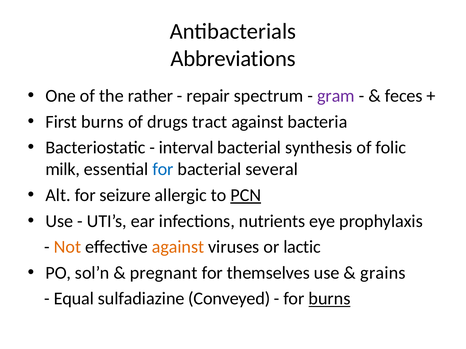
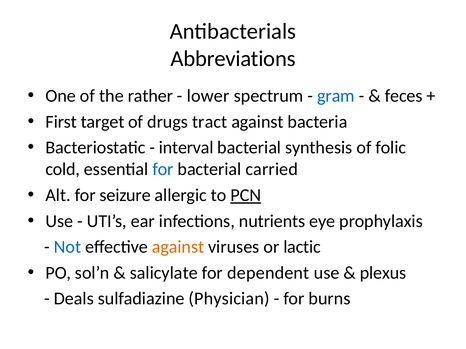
repair: repair -> lower (208, 96)
gram colour: purple -> blue (336, 96)
First burns: burns -> target (103, 122)
milk: milk -> cold (63, 170)
several: several -> carried (272, 170)
Not colour: orange -> blue (68, 247)
pregnant: pregnant -> salicylate (164, 273)
themselves: themselves -> dependent (268, 273)
grains: grains -> plexus (383, 273)
Equal: Equal -> Deals (74, 299)
Conveyed: Conveyed -> Physician (229, 299)
burns underline: present -> none (329, 299)
